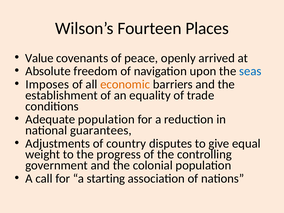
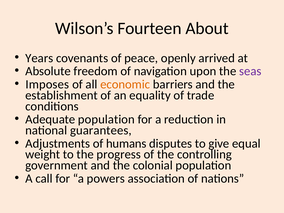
Places: Places -> About (207, 28)
Value: Value -> Years (39, 58)
seas colour: blue -> purple (250, 71)
country: country -> humans (126, 144)
starting: starting -> powers (106, 179)
